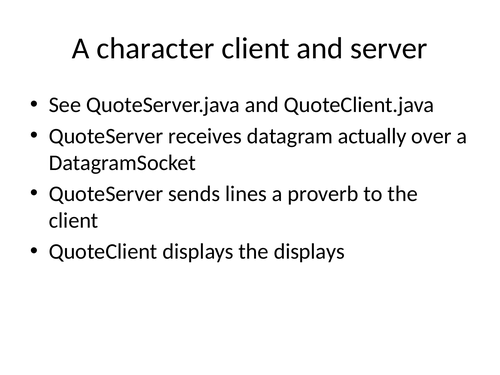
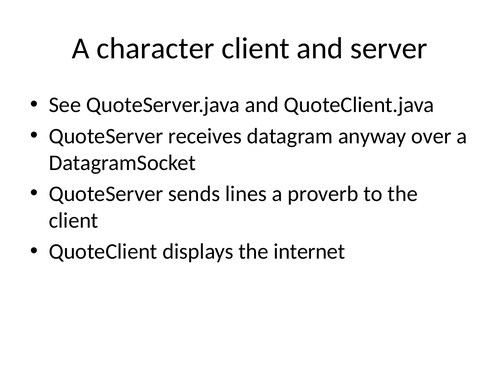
actually: actually -> anyway (372, 136)
the displays: displays -> internet (309, 252)
